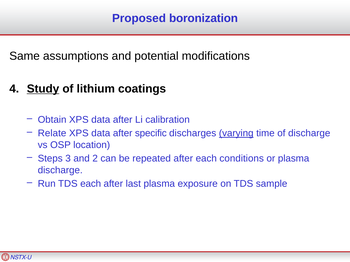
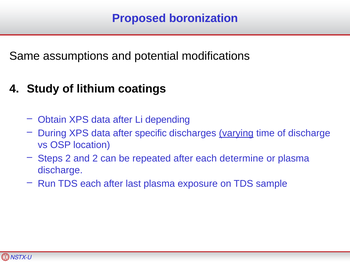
Study underline: present -> none (43, 89)
calibration: calibration -> depending (168, 120)
Relate: Relate -> During (52, 133)
Steps 3: 3 -> 2 (68, 159)
conditions: conditions -> determine (242, 159)
